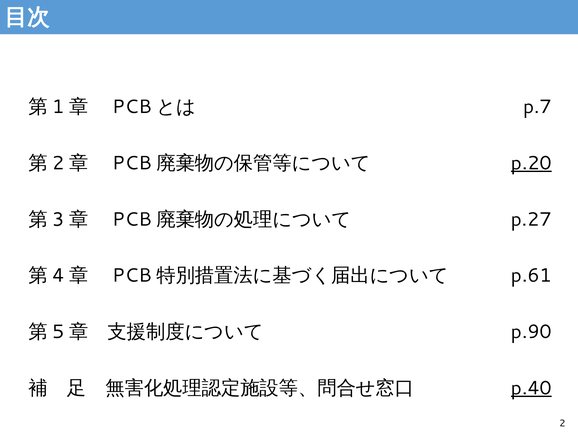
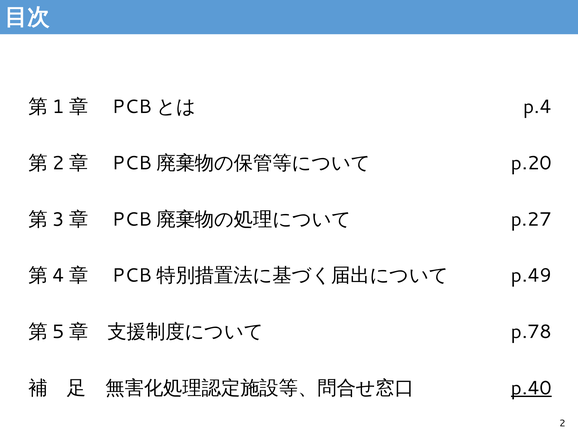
p.7: p.7 -> p.4 (538, 107)
p.20 underline: present -> none (531, 163)
p.61: p.61 -> p.49 (531, 275)
p.90: p.90 -> p.78 (531, 331)
